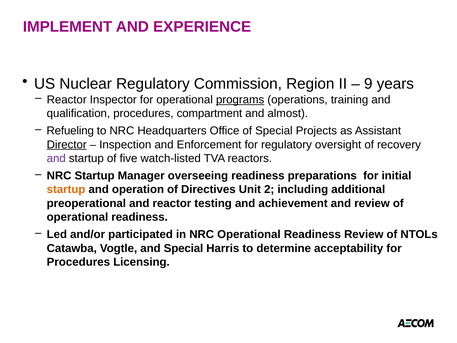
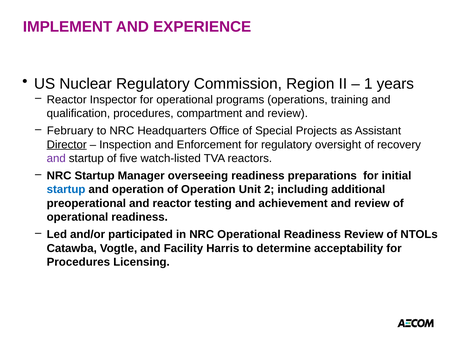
9: 9 -> 1 (368, 84)
programs underline: present -> none (240, 100)
almost: almost -> review (288, 113)
Refueling: Refueling -> February (70, 131)
startup colour: orange -> blue (66, 189)
of Directives: Directives -> Operation (208, 189)
and Special: Special -> Facility (183, 248)
